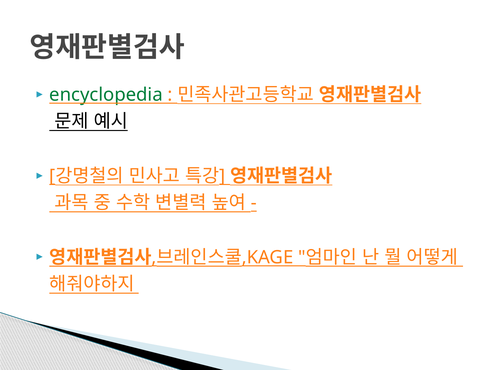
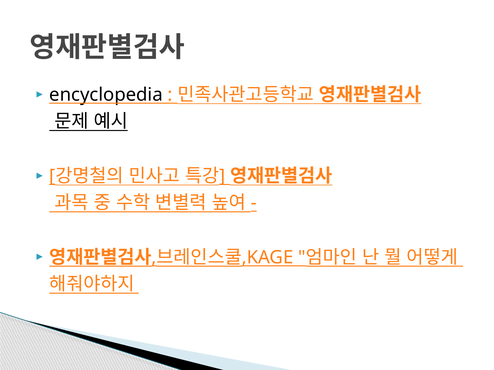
encyclopedia colour: green -> black (106, 95)
